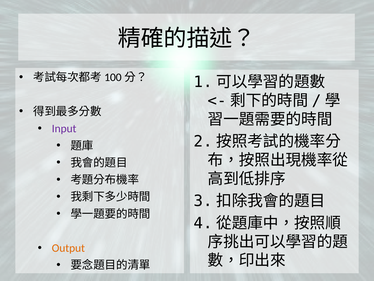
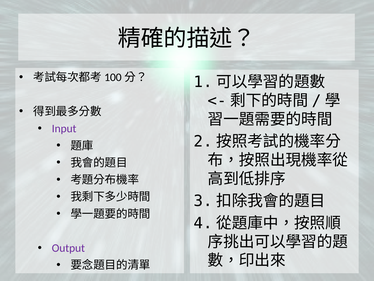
Output colour: orange -> purple (68, 248)
